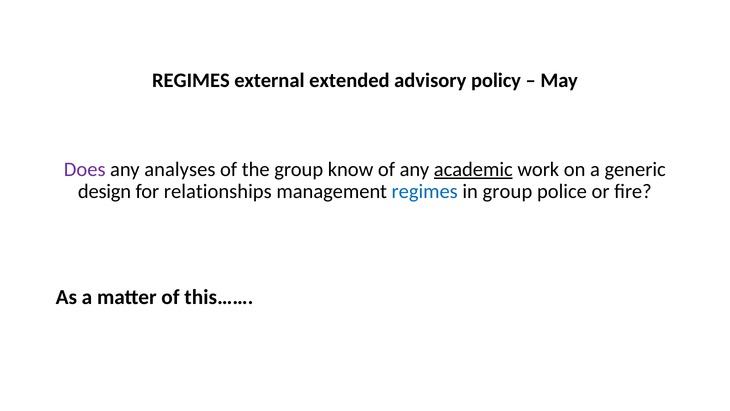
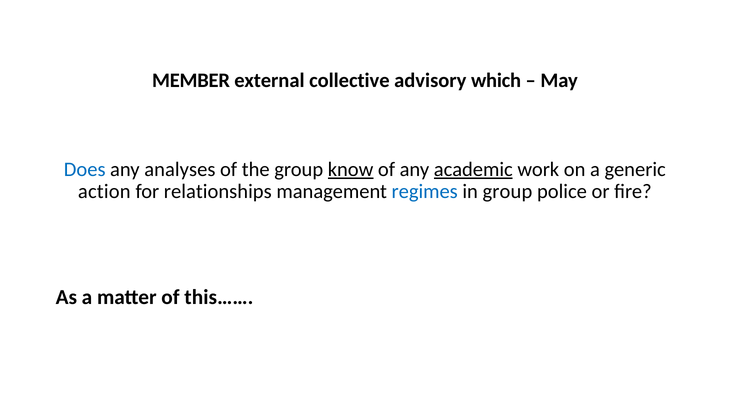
REGIMES: REGIMES -> MEMBER (191, 80)
extended: extended -> collective (349, 80)
policy: policy -> which (496, 80)
Does colour: purple -> blue (85, 169)
know underline: none -> present (351, 169)
design: design -> action (104, 191)
